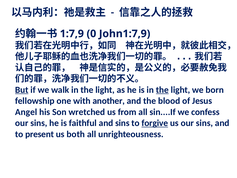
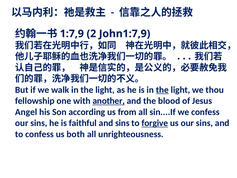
0: 0 -> 2 (91, 34)
But underline: present -> none (22, 90)
born: born -> thou (215, 90)
another underline: none -> present (109, 101)
wretched: wretched -> according (87, 112)
to present: present -> confess (40, 134)
